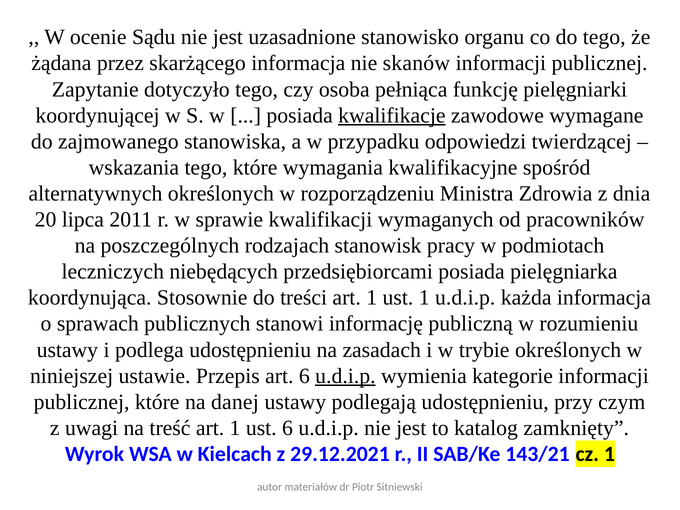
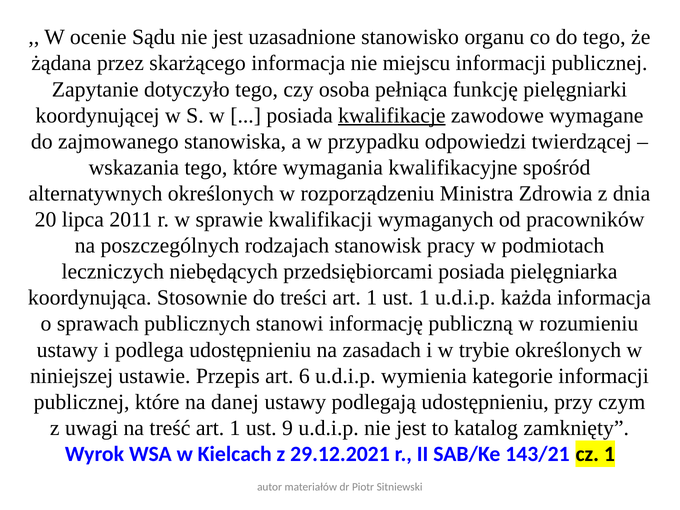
skanów: skanów -> miejscu (416, 63)
u.d.i.p underline: present -> none (345, 376)
ust 6: 6 -> 9 (288, 428)
